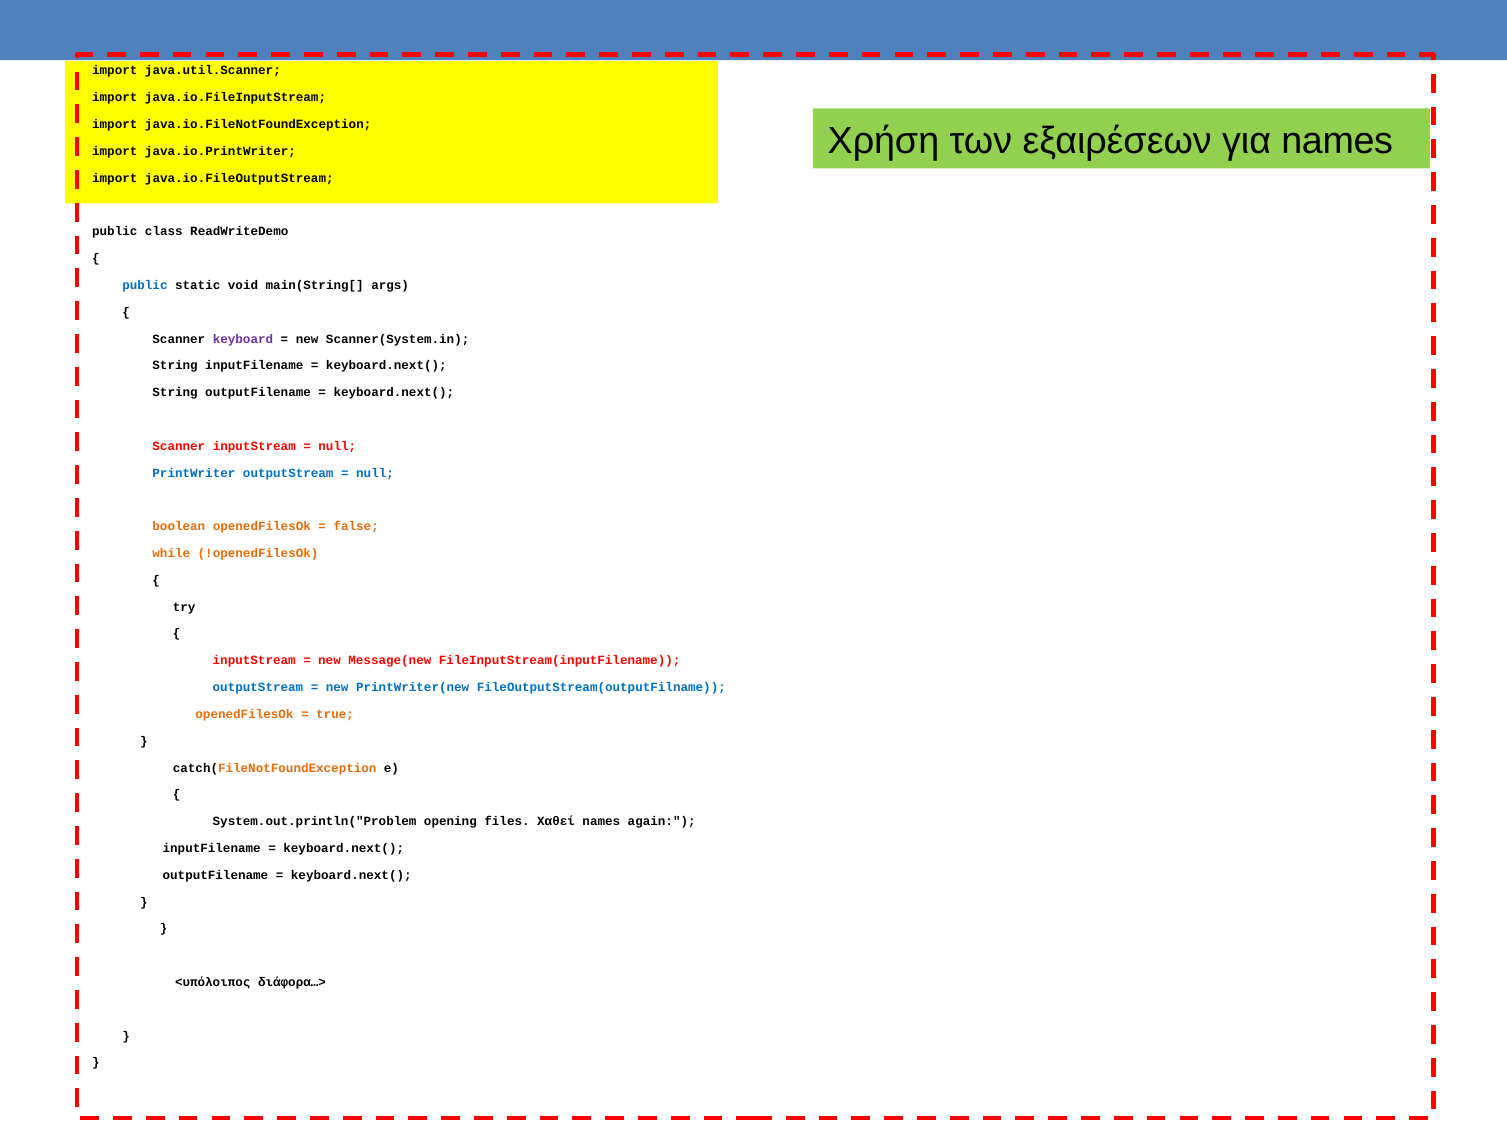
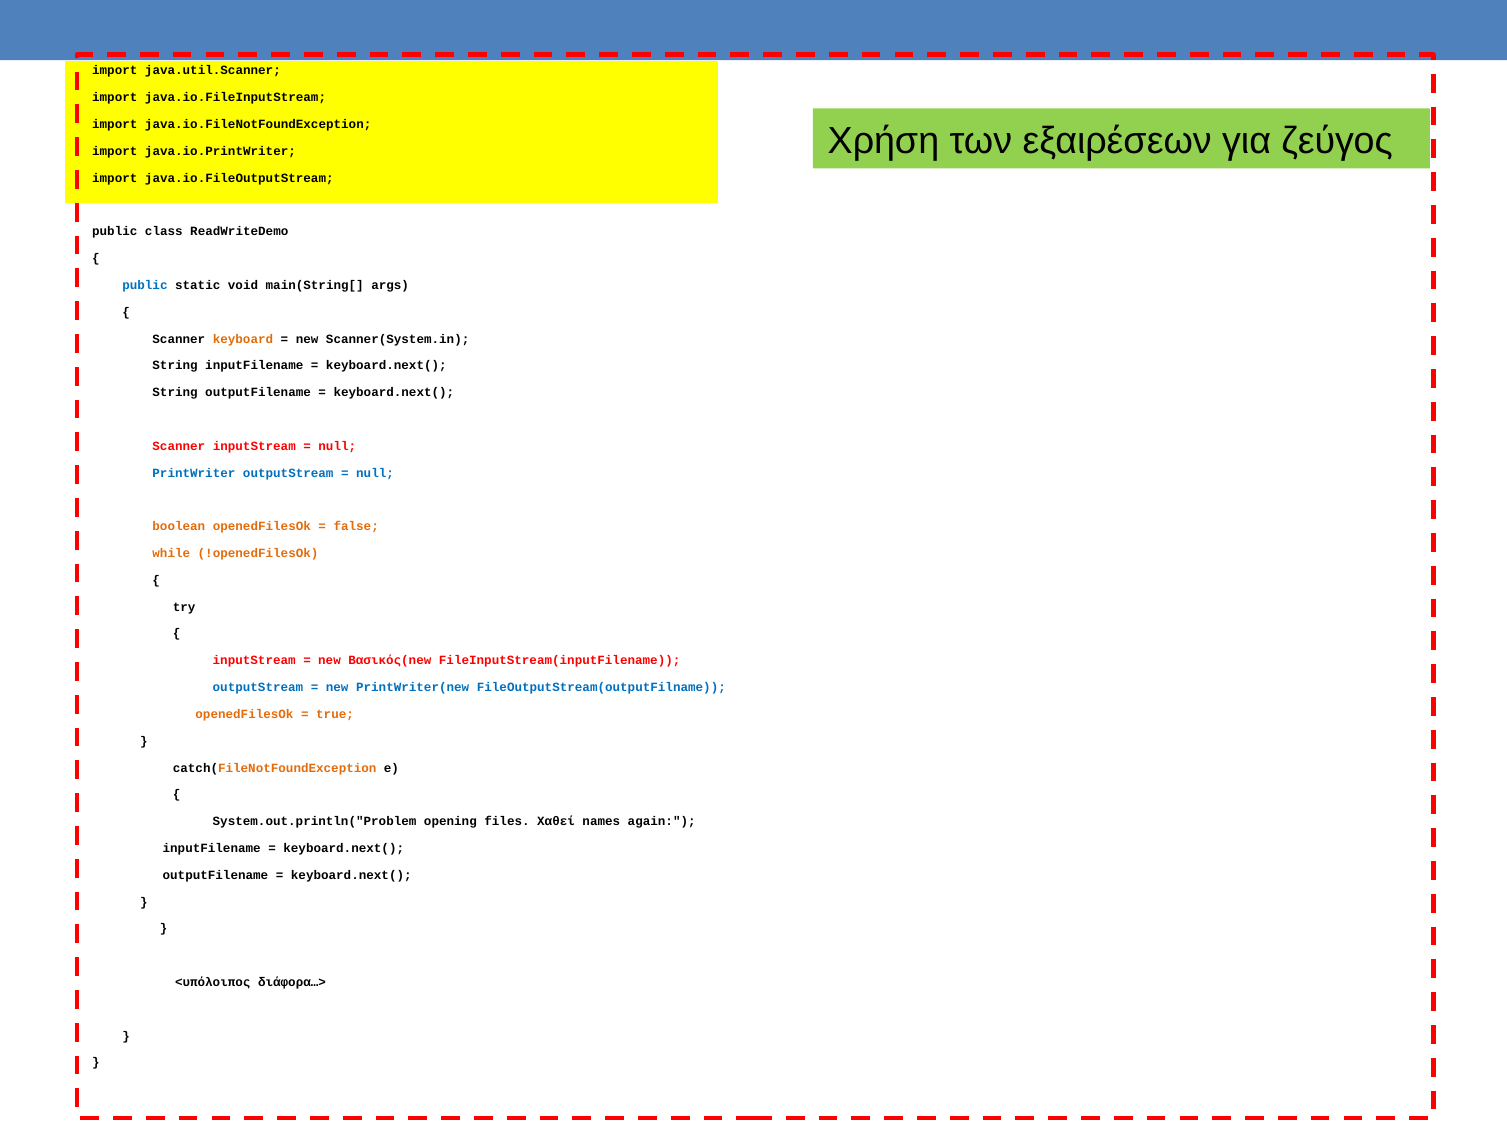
για names: names -> ζεύγος (1337, 141)
keyboard colour: purple -> orange (243, 339)
Message(new: Message(new -> Βασικός(new (390, 661)
